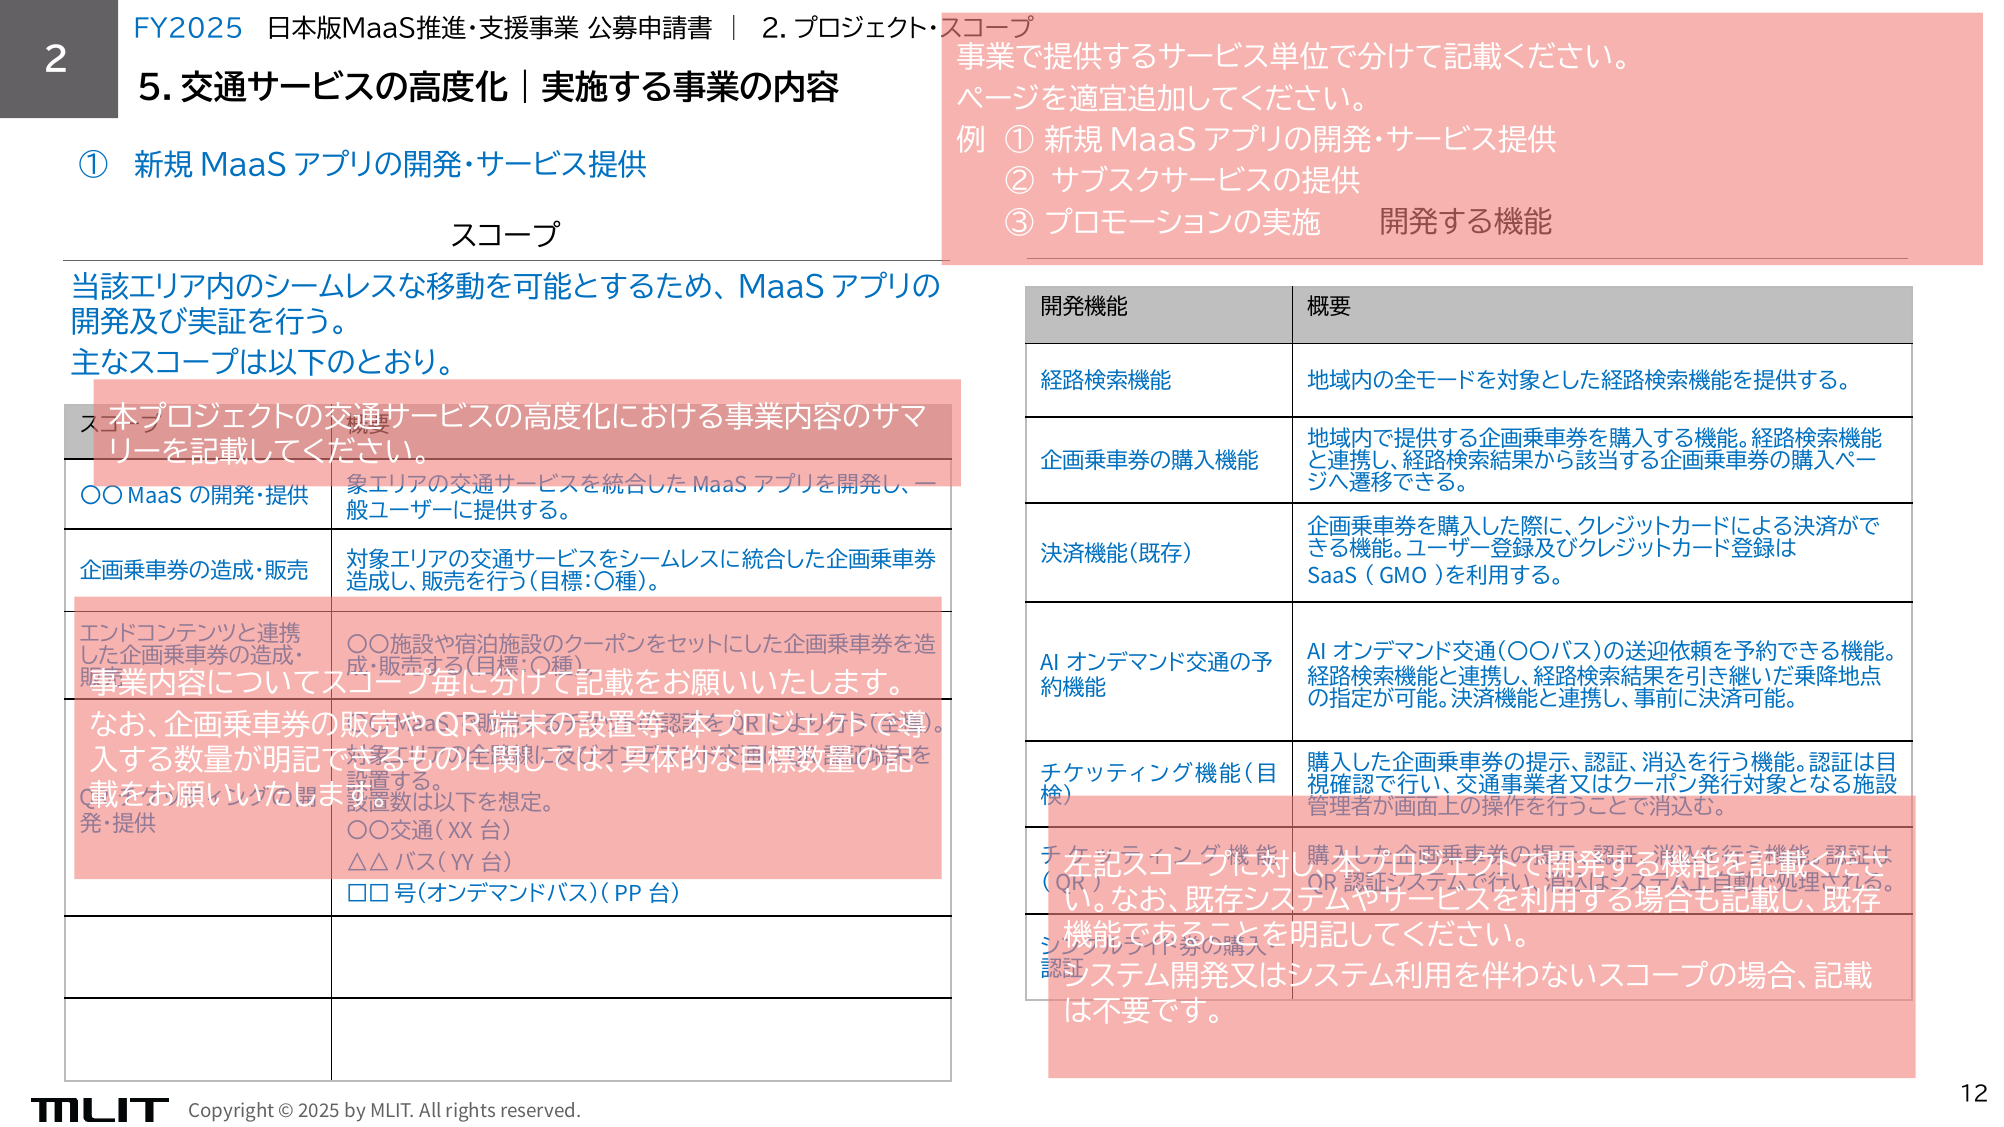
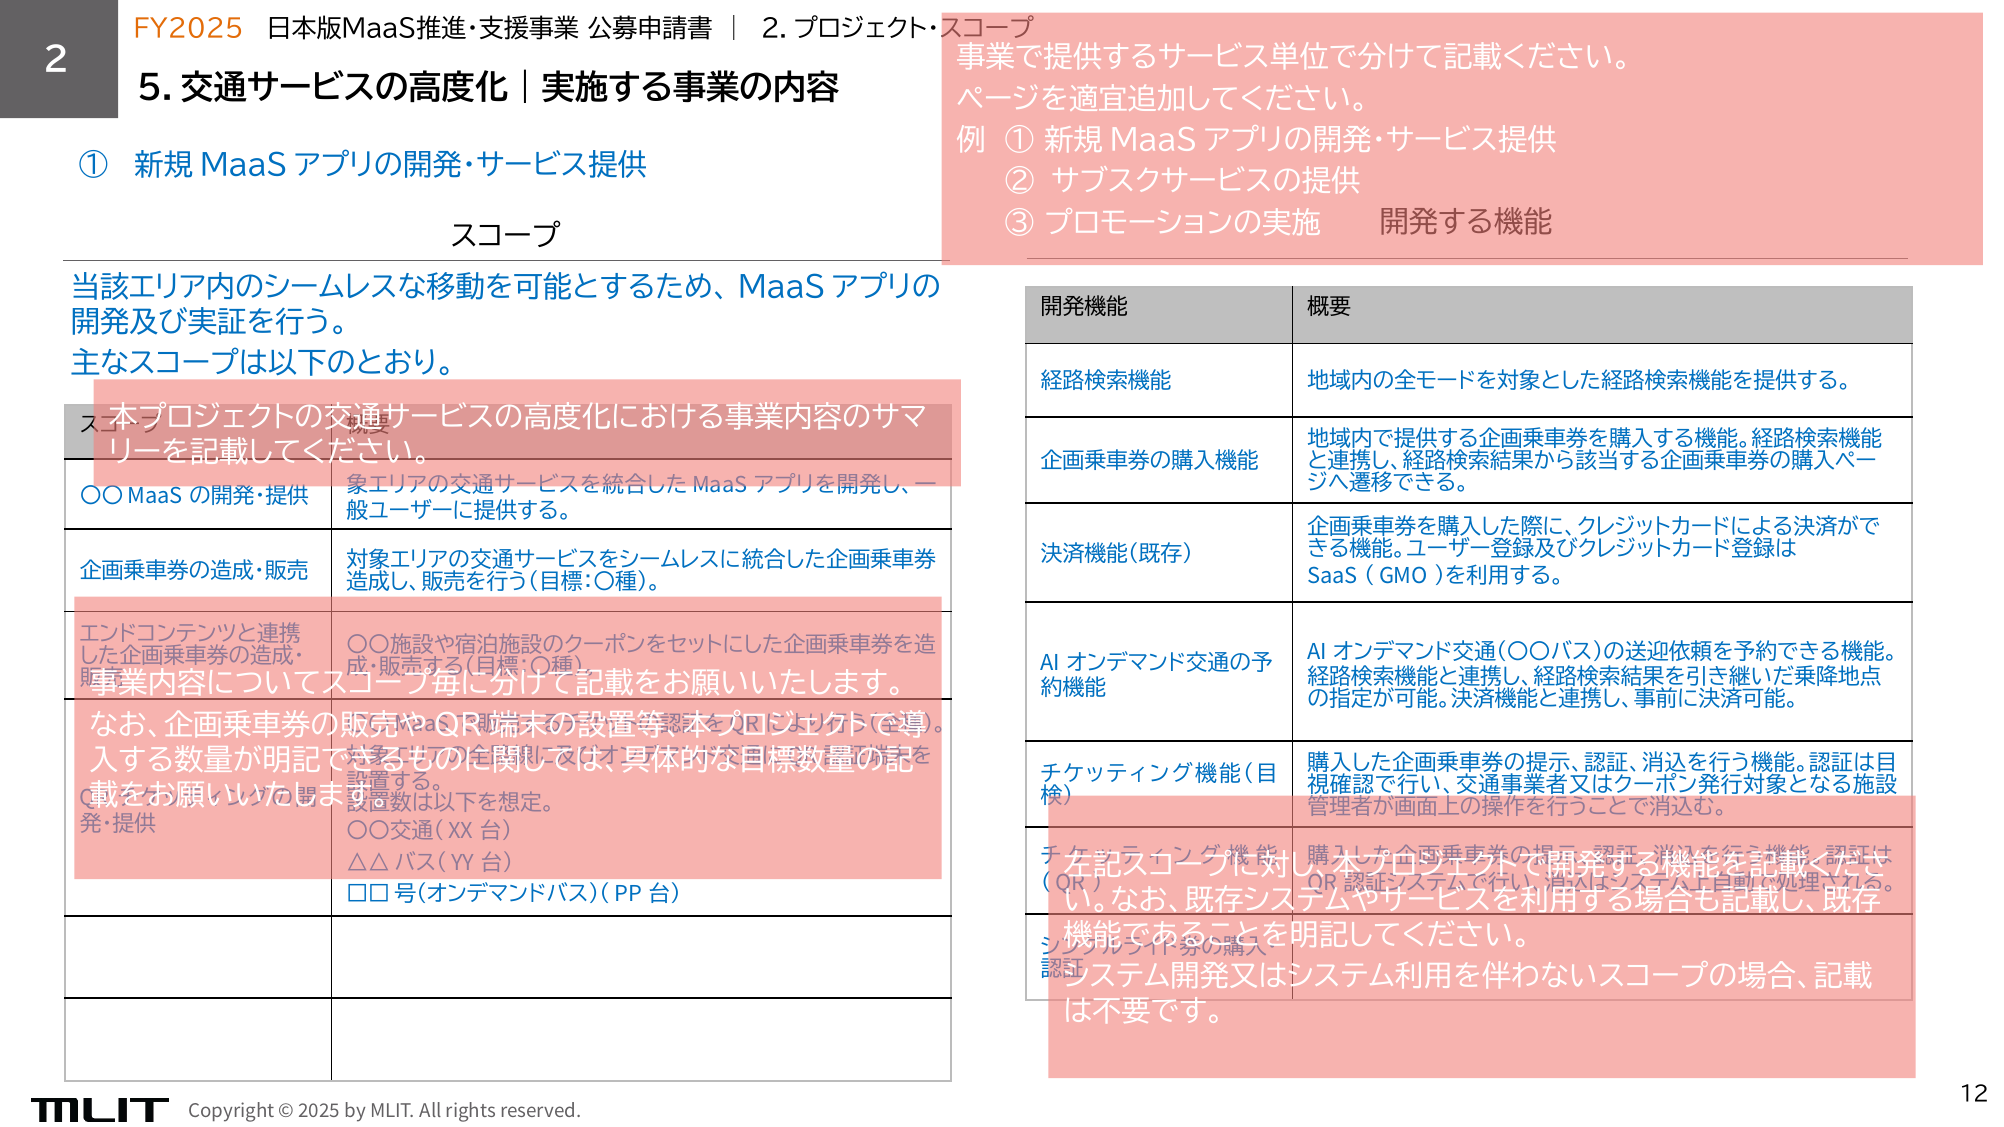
FY2025 colour: blue -> orange (189, 29)
